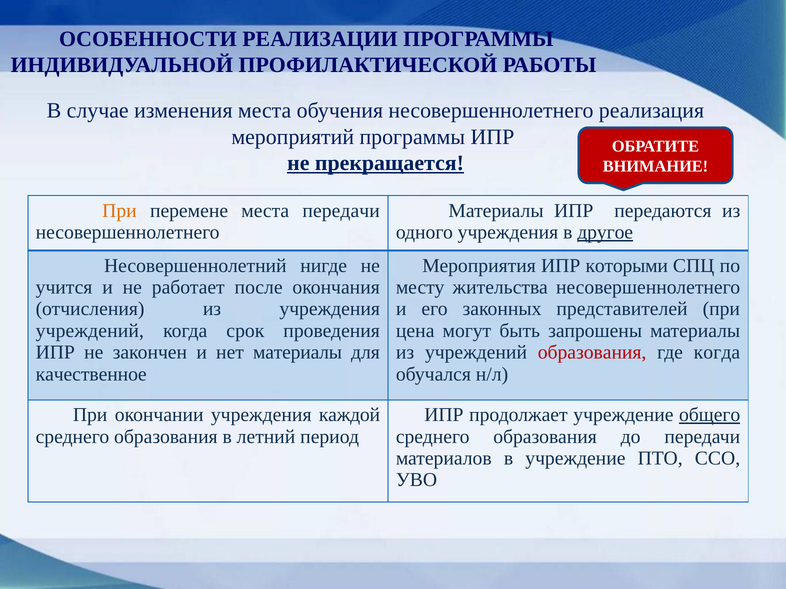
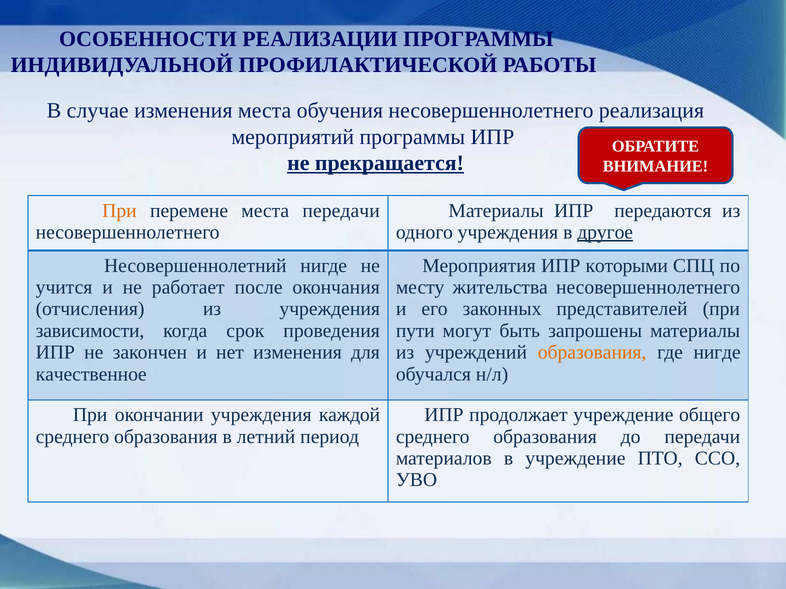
учреждений: учреждений -> зависимости (90, 331)
цена: цена -> пути (415, 331)
нет материалы: материалы -> изменения (297, 353)
образования colour: red -> orange (592, 353)
где когда: когда -> нигде (717, 353)
общего underline: present -> none (710, 415)
